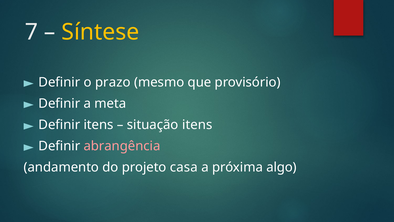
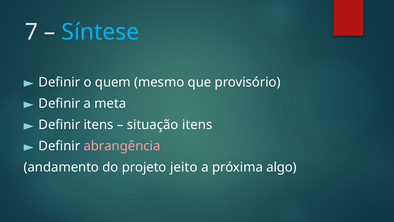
Síntese colour: yellow -> light blue (100, 32)
prazo: prazo -> quem (113, 82)
casa: casa -> jeito (184, 167)
